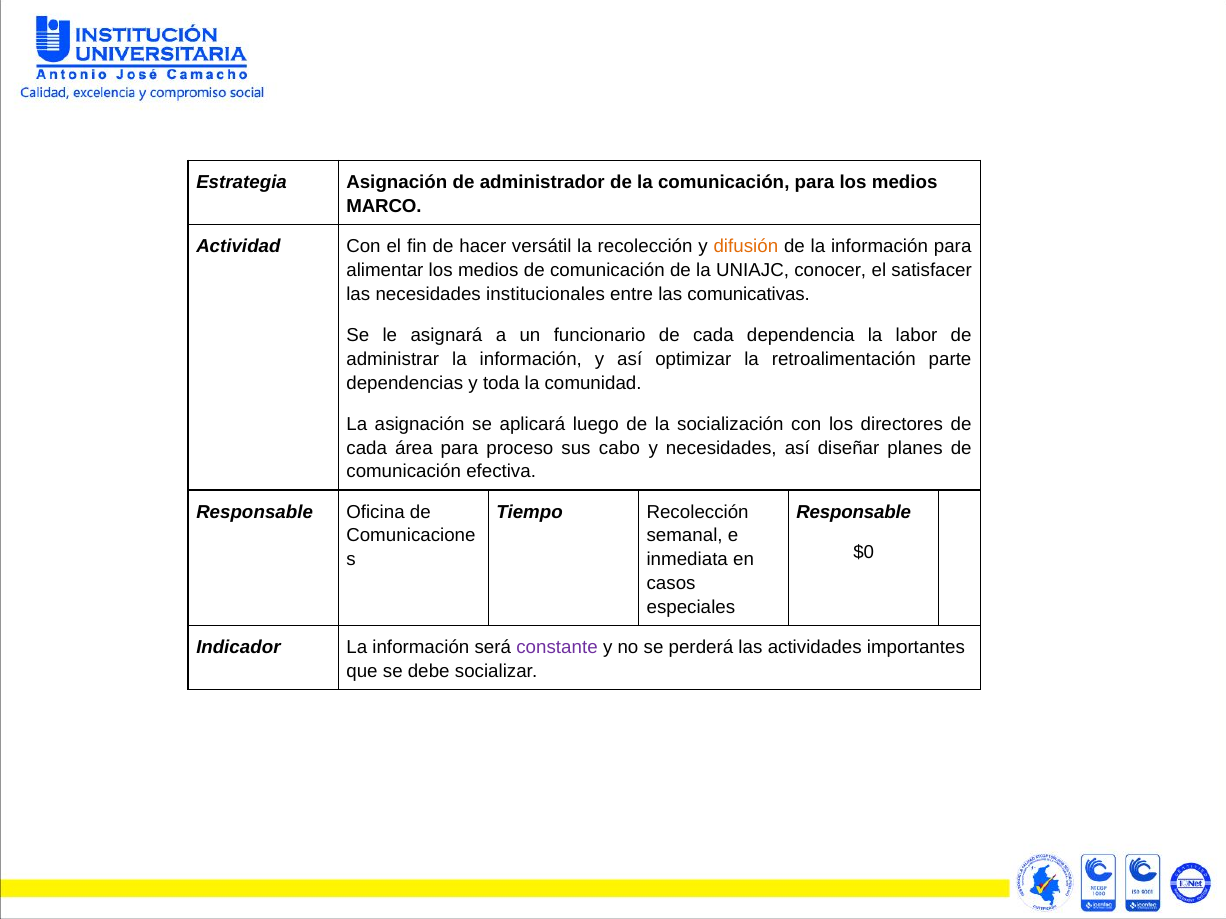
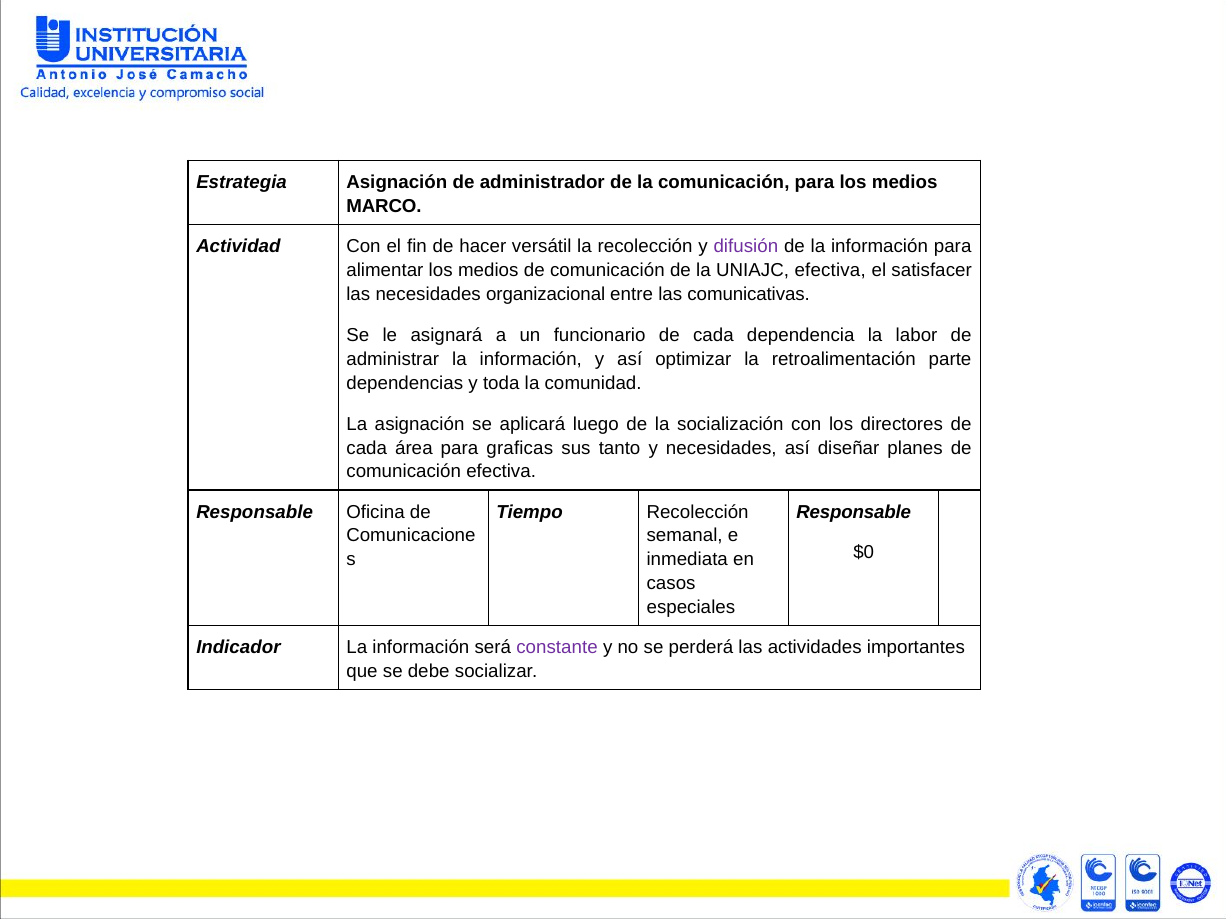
difusión colour: orange -> purple (746, 246)
UNIAJC conocer: conocer -> efectiva (830, 270)
institucionales: institucionales -> organizacional (546, 294)
proceso: proceso -> graficas (520, 448)
cabo: cabo -> tanto (620, 448)
